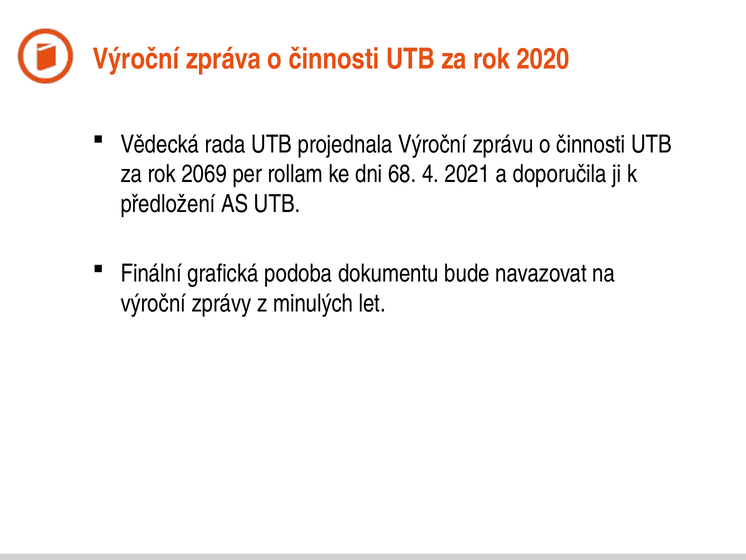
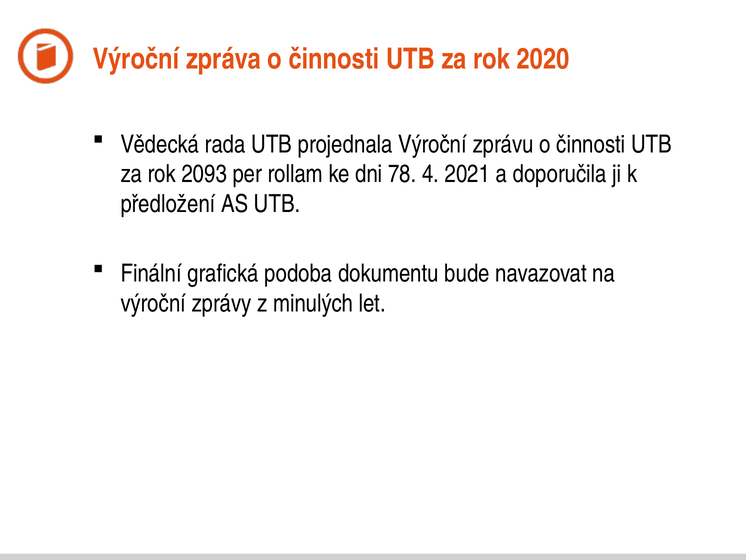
2069: 2069 -> 2093 (204, 174)
68: 68 -> 78 (402, 174)
